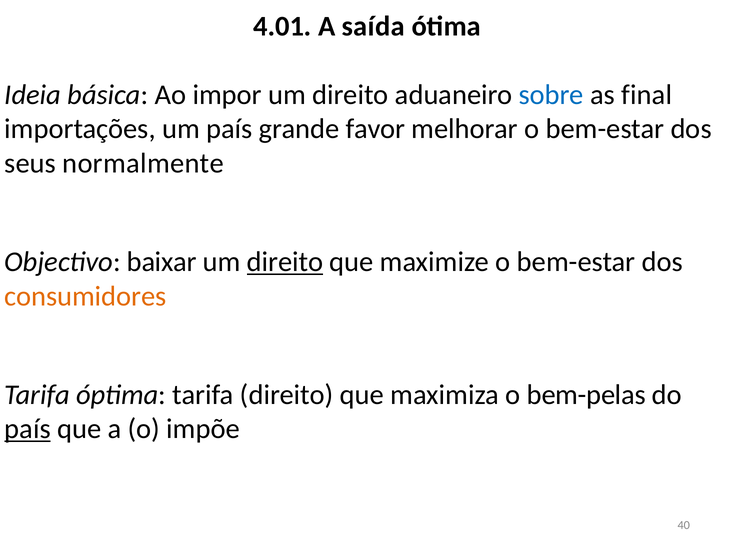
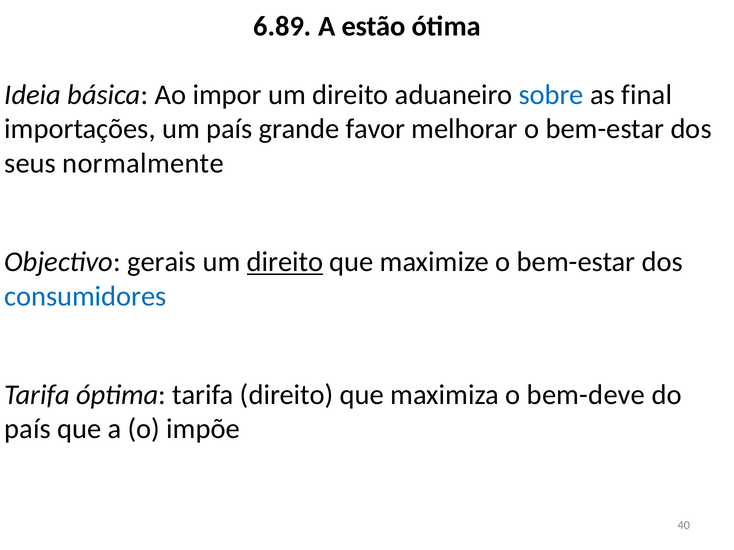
4.01: 4.01 -> 6.89 (282, 26)
saída: saída -> estão (374, 26)
baixar: baixar -> gerais (162, 262)
consumidores colour: orange -> blue (85, 297)
bem-pelas: bem-pelas -> bem-deve (586, 395)
país underline: present -> none (28, 429)
